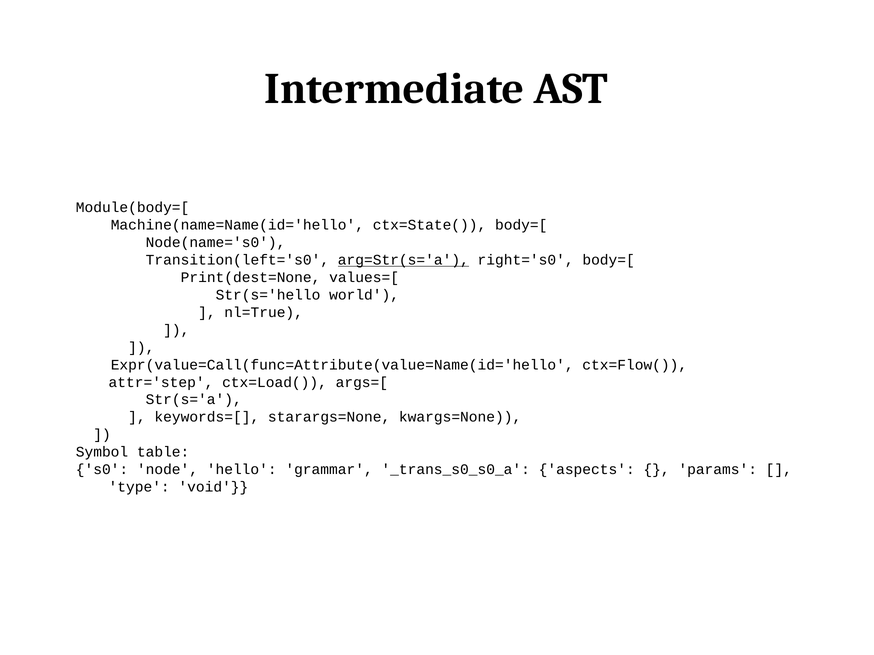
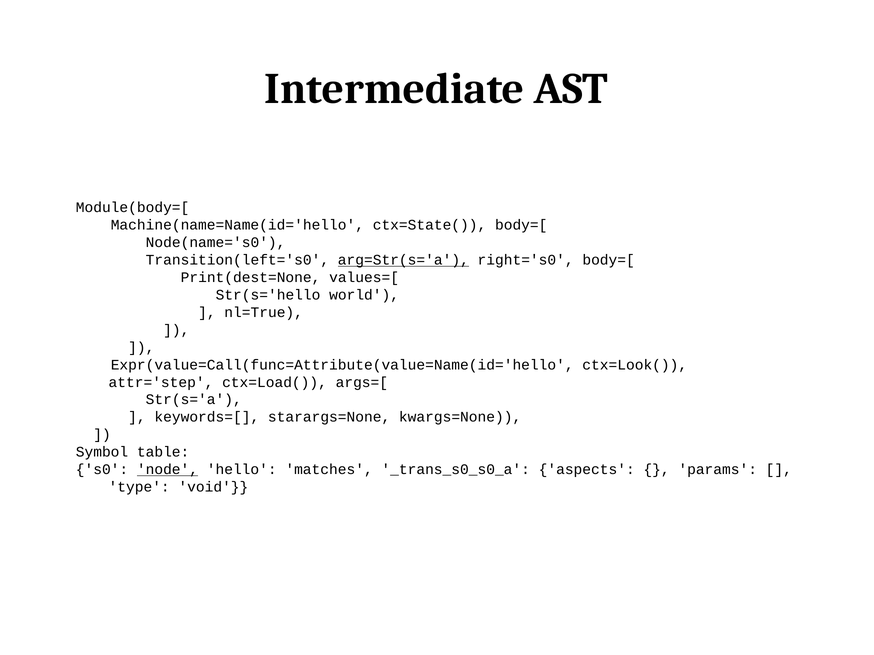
ctx=Flow(: ctx=Flow( -> ctx=Look( (635, 365)
node underline: none -> present (168, 470)
grammar: grammar -> matches (329, 470)
